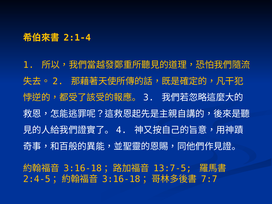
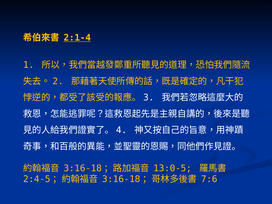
2:1-4 underline: none -> present (77, 38)
13:7-5: 13:7-5 -> 13:0-5 (172, 168)
7:7: 7:7 -> 7:6 (209, 179)
